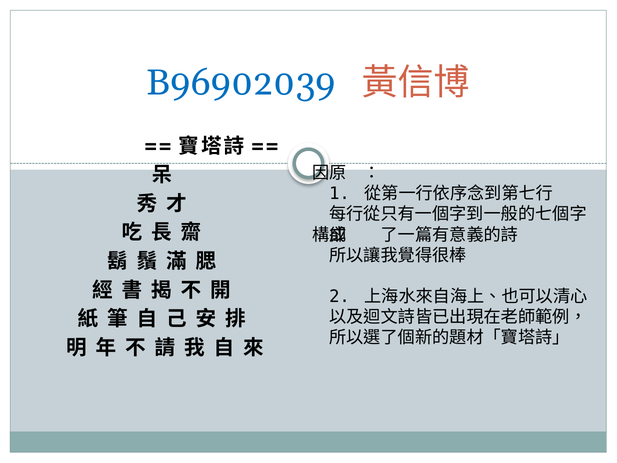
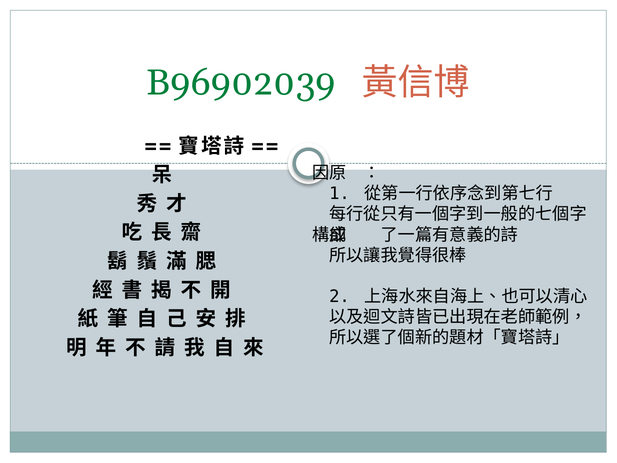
B96902039 colour: blue -> green (241, 83)
